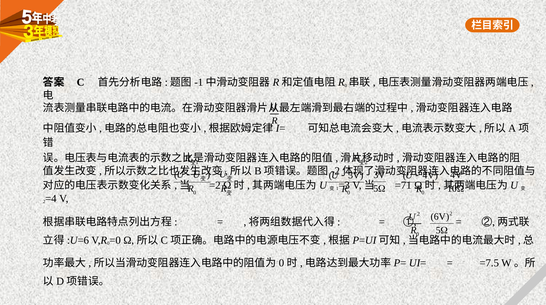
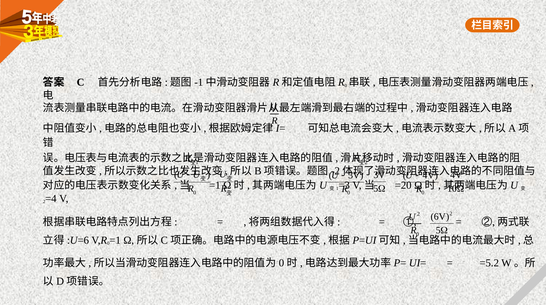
=2: =2 -> =1 (215, 186)
=71: =71 -> =20 (403, 186)
=0: =0 -> =1 (115, 240)
=7.5: =7.5 -> =5.2 (489, 263)
